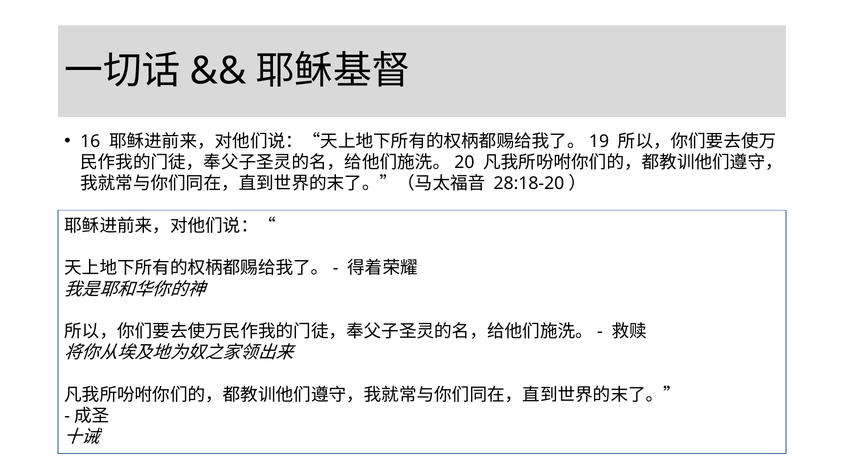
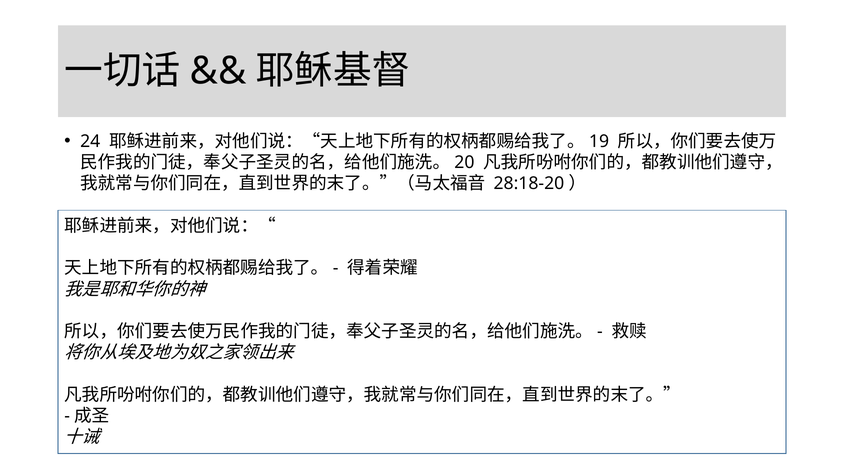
16: 16 -> 24 (90, 141)
